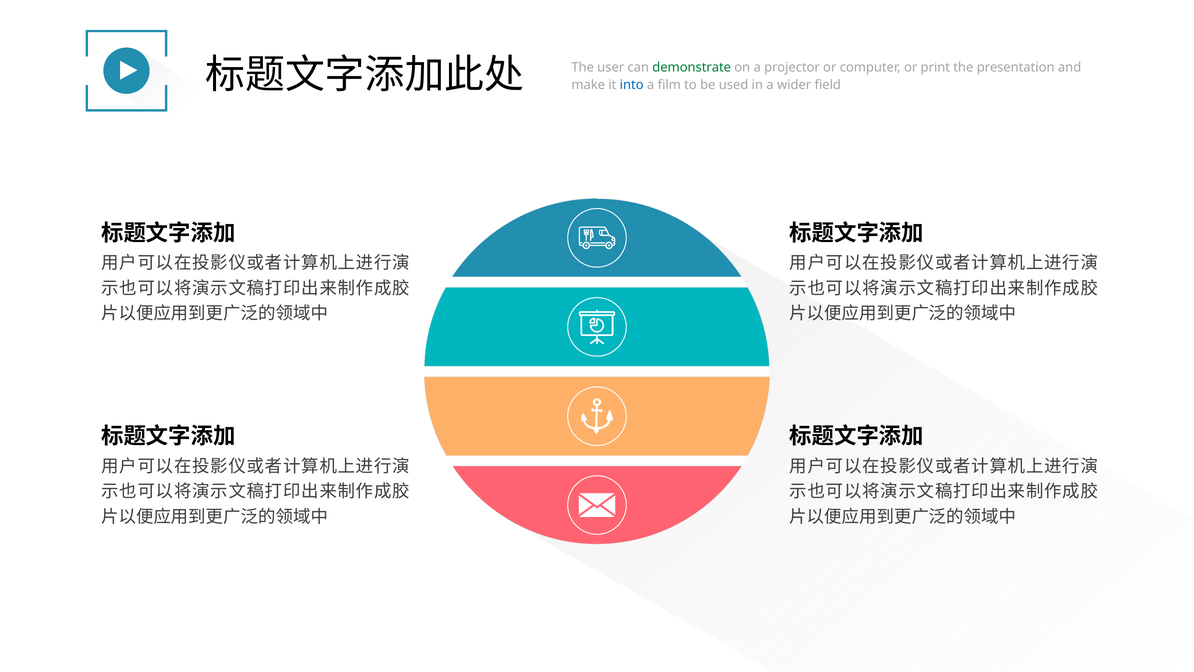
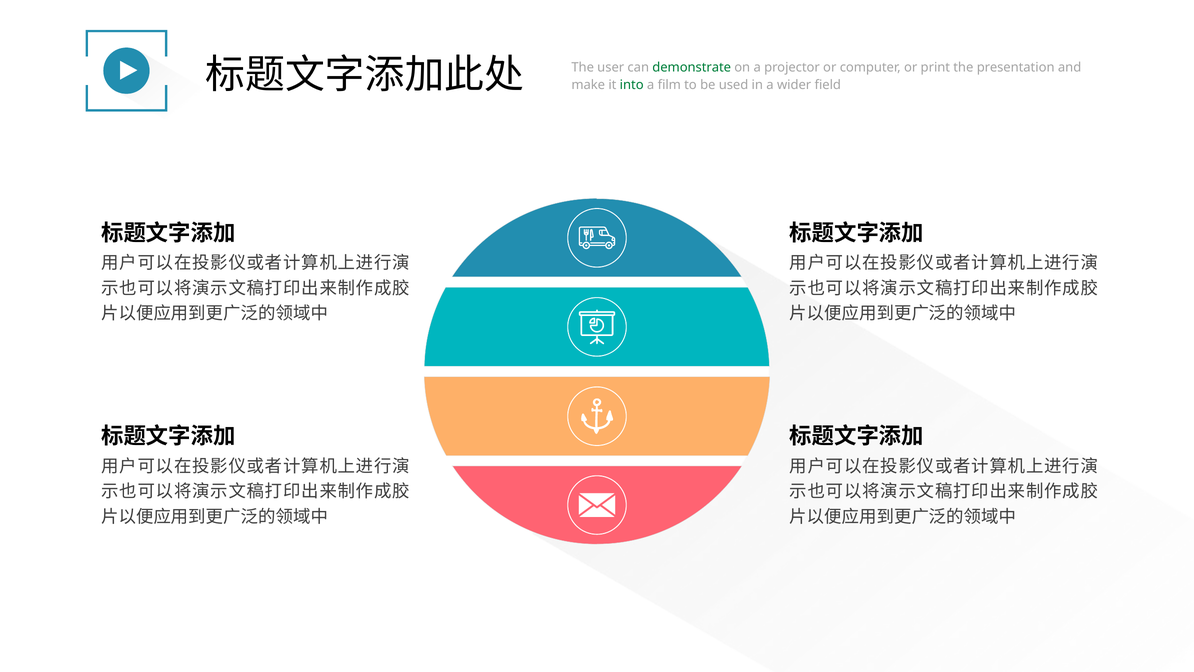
into colour: blue -> green (632, 85)
